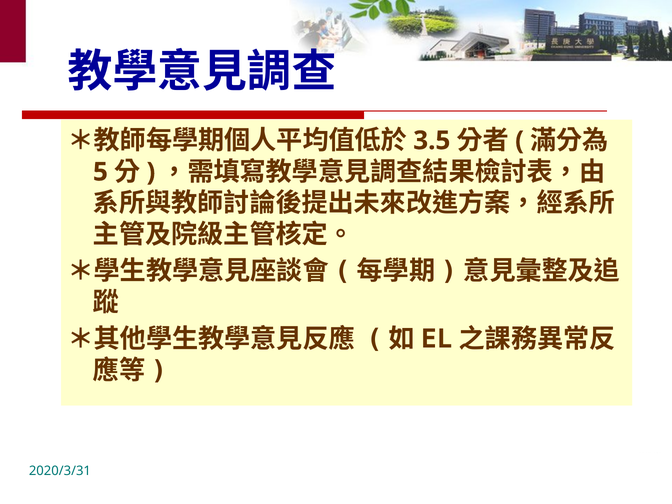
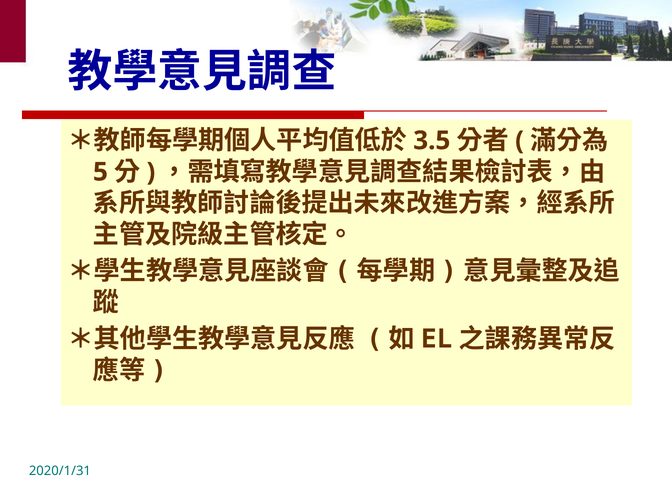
2020/3/31: 2020/3/31 -> 2020/1/31 (60, 471)
